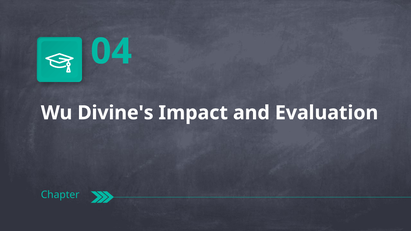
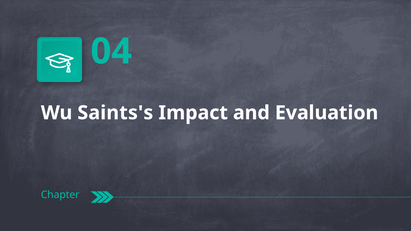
Divine's: Divine's -> Saints's (115, 113)
